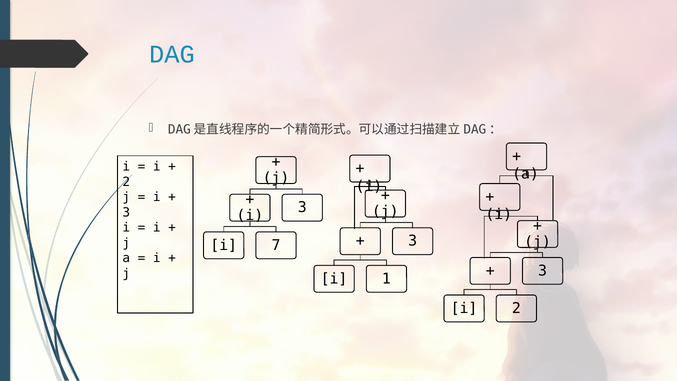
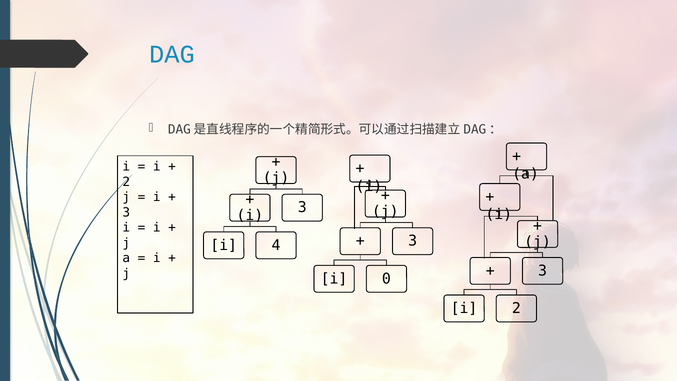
7: 7 -> 4 (276, 245)
1: 1 -> 0 (386, 279)
